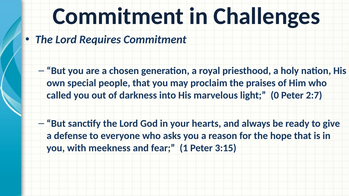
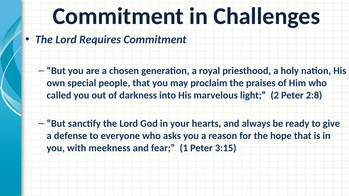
0: 0 -> 2 (275, 95)
2:7: 2:7 -> 2:8 (314, 95)
